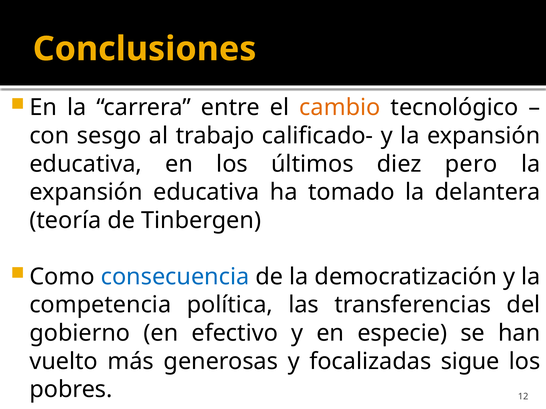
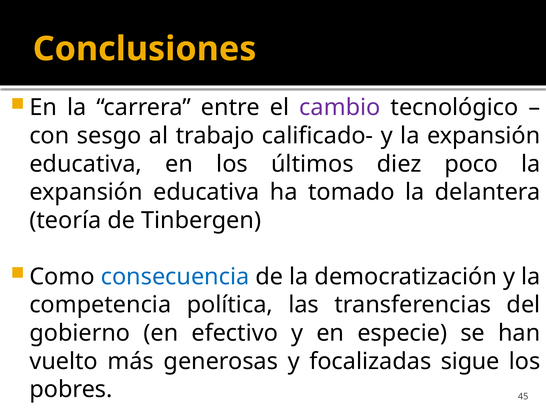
cambio colour: orange -> purple (340, 108)
pero: pero -> poco (471, 164)
12: 12 -> 45 (523, 397)
